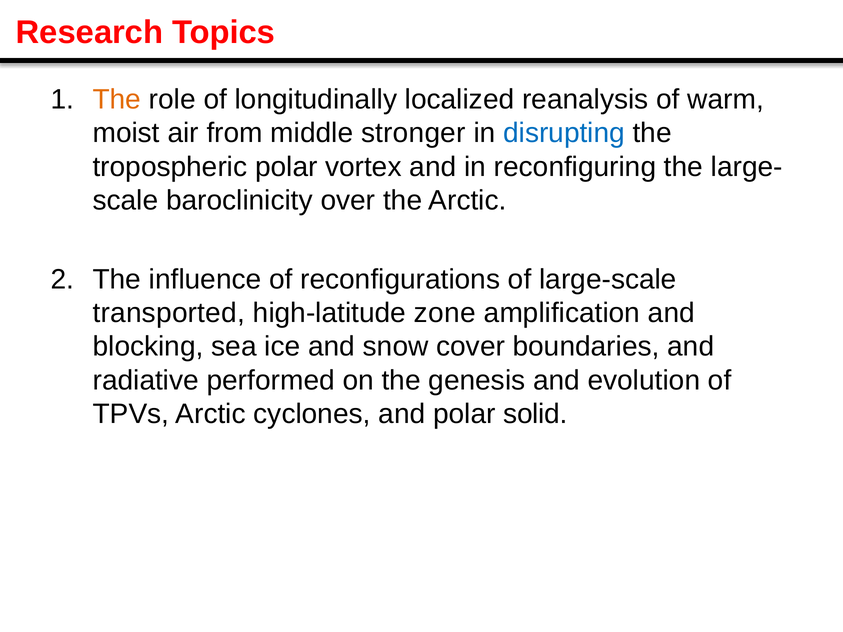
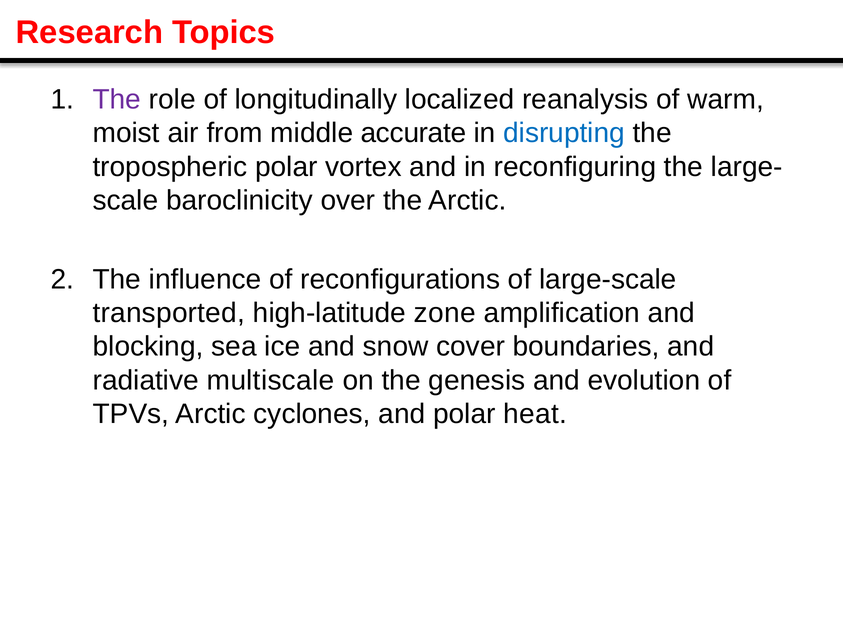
The colour: orange -> purple (117, 100)
stronger: stronger -> accurate (414, 133)
performed: performed -> multiscale (271, 381)
solid: solid -> heat (535, 414)
